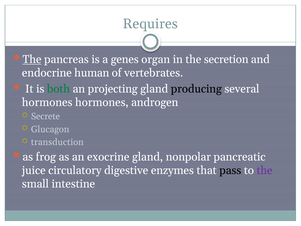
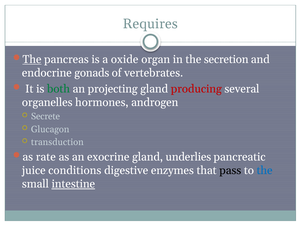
genes: genes -> oxide (125, 59)
human: human -> gonads (92, 73)
producing colour: black -> red (196, 89)
hormones: hormones -> organelles (47, 102)
frog: frog -> rate (46, 157)
nonpolar: nonpolar -> underlies (188, 157)
circulatory: circulatory -> conditions (75, 170)
the colour: purple -> blue (265, 170)
intestine underline: none -> present (73, 184)
